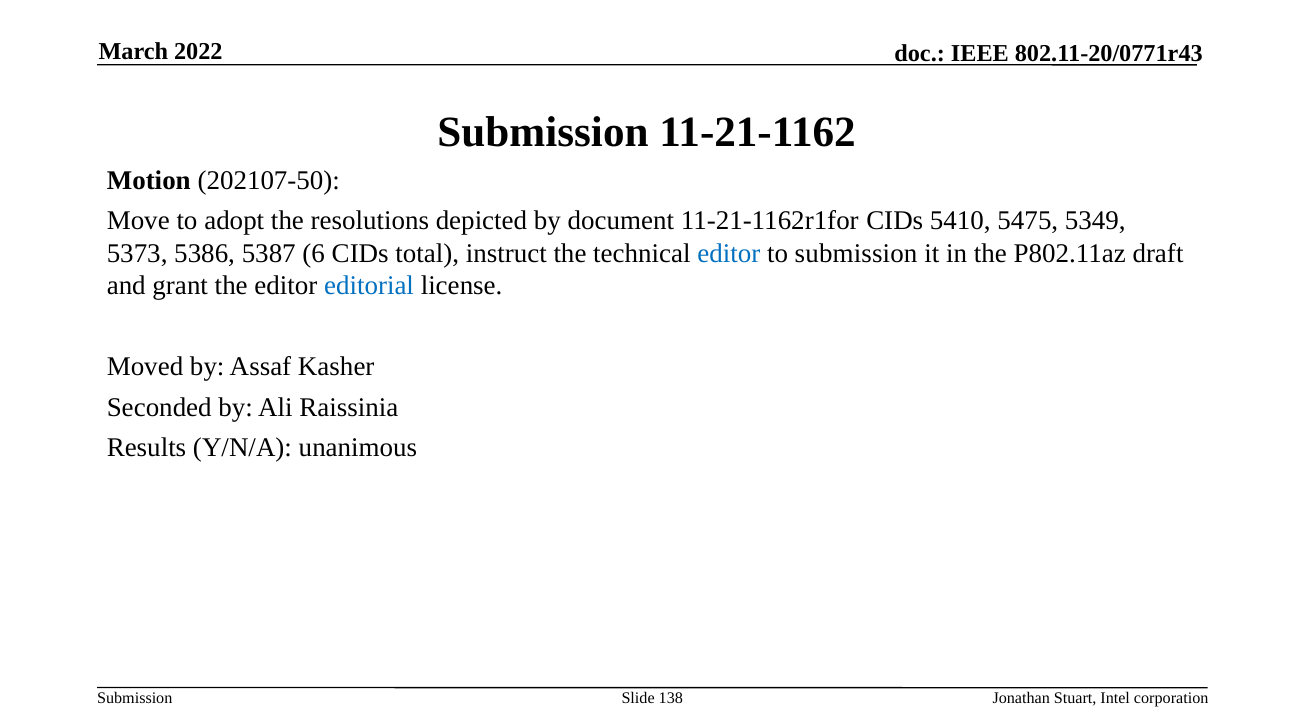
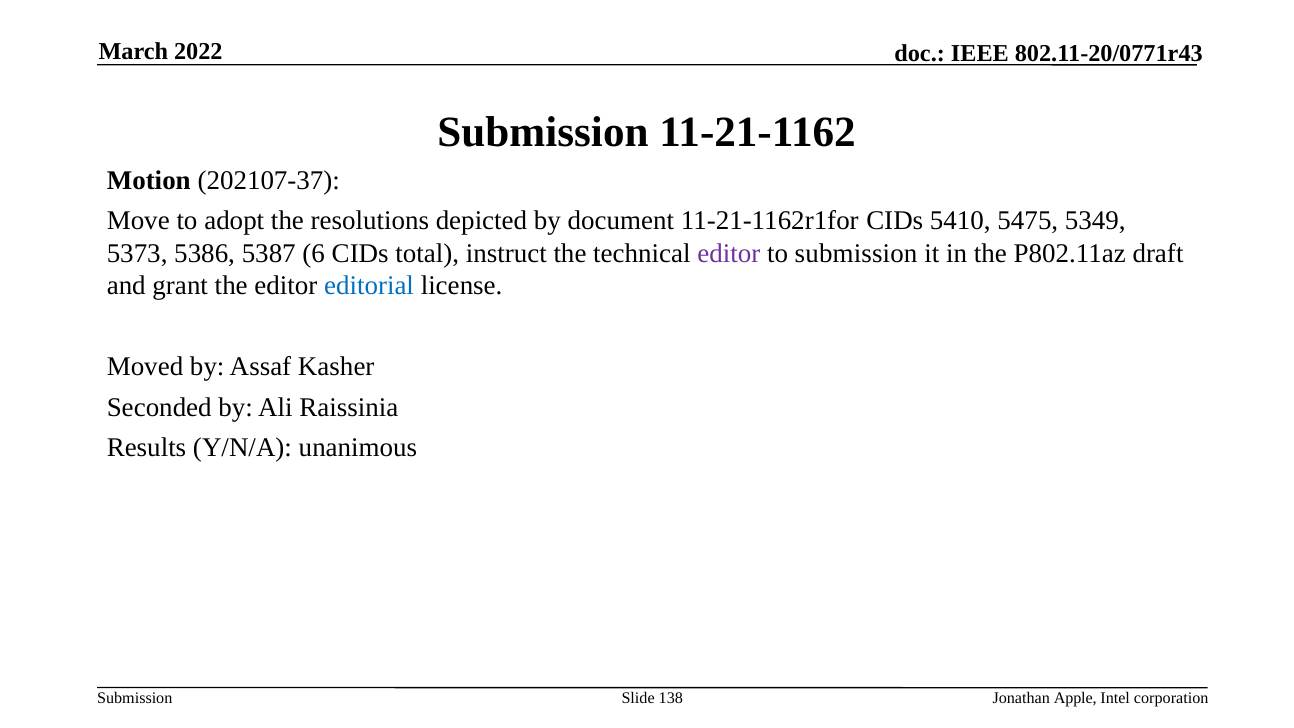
202107-50: 202107-50 -> 202107-37 (269, 181)
editor colour: blue -> purple (729, 253)
Stuart: Stuart -> Apple (1075, 698)
